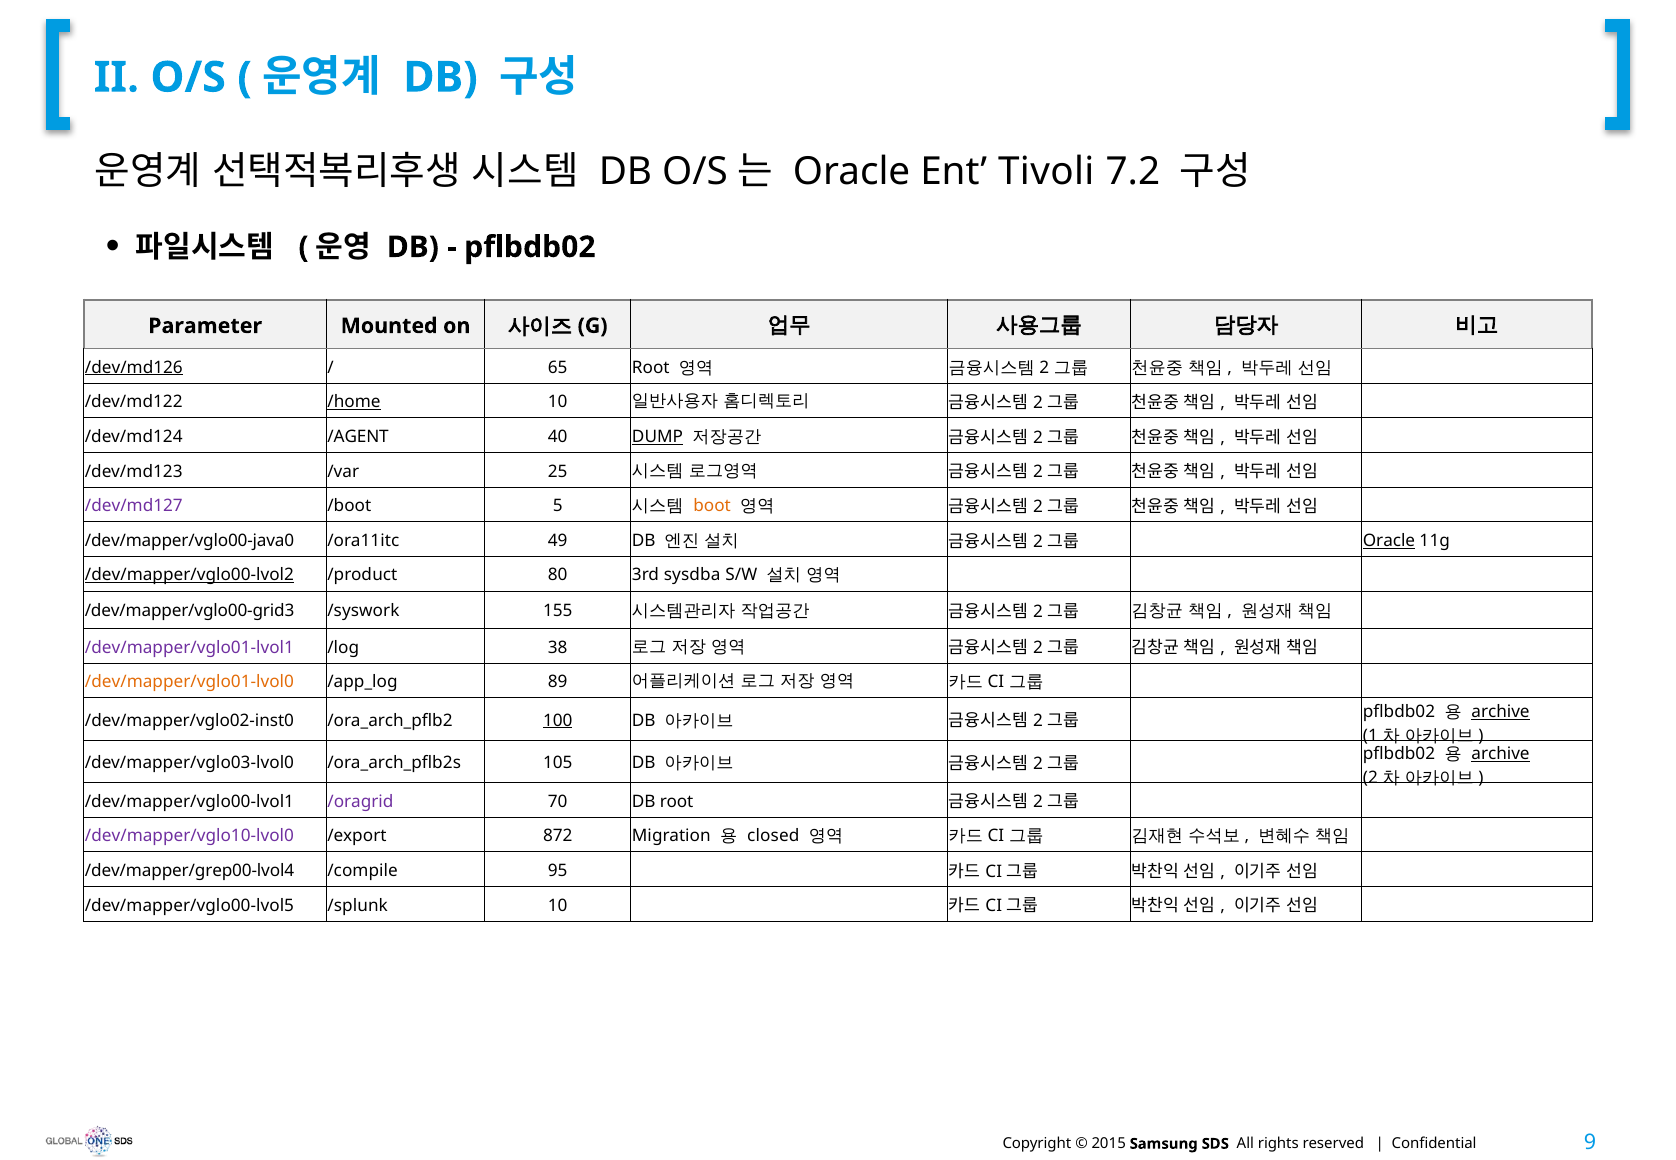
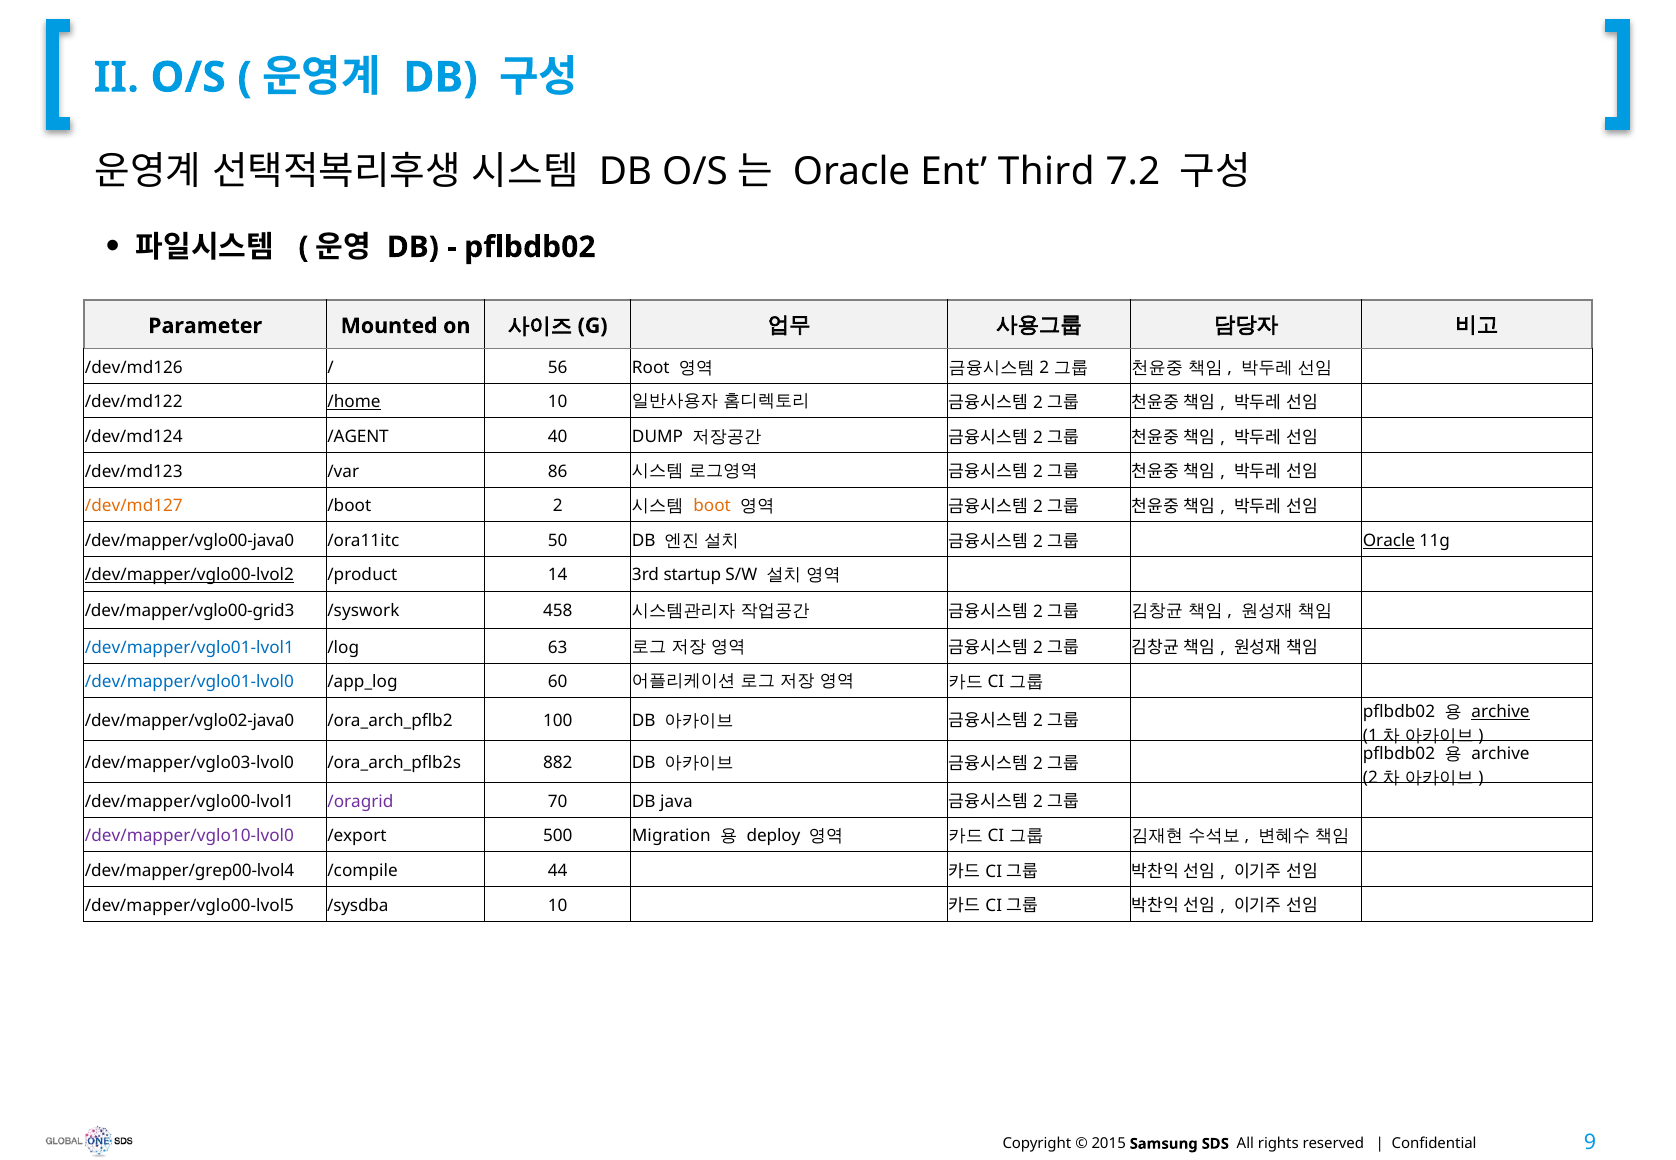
Tivoli: Tivoli -> Third (1046, 172)
/dev/md126 underline: present -> none (134, 368)
65: 65 -> 56 (558, 368)
DUMP underline: present -> none (658, 437)
25: 25 -> 86 (558, 471)
/dev/md127 colour: purple -> orange (134, 506)
/boot 5: 5 -> 2 (558, 506)
49: 49 -> 50 (558, 541)
80: 80 -> 14 (558, 575)
sysdba: sysdba -> startup (692, 575)
155: 155 -> 458 (558, 611)
/dev/mapper/vglo01-lvol1 colour: purple -> blue (189, 648)
38: 38 -> 63 (558, 648)
/dev/mapper/vglo01-lvol0 colour: orange -> blue (189, 682)
89: 89 -> 60 (558, 682)
/dev/mapper/vglo02-inst0: /dev/mapper/vglo02-inst0 -> /dev/mapper/vglo02-java0 (190, 721)
100 underline: present -> none (558, 721)
105: 105 -> 882 (558, 763)
archive underline: present -> none (1501, 754)
DB root: root -> java (676, 802)
872: 872 -> 500 (558, 836)
closed: closed -> deploy (774, 836)
95: 95 -> 44 (558, 871)
/splunk: /splunk -> /sysdba (358, 906)
